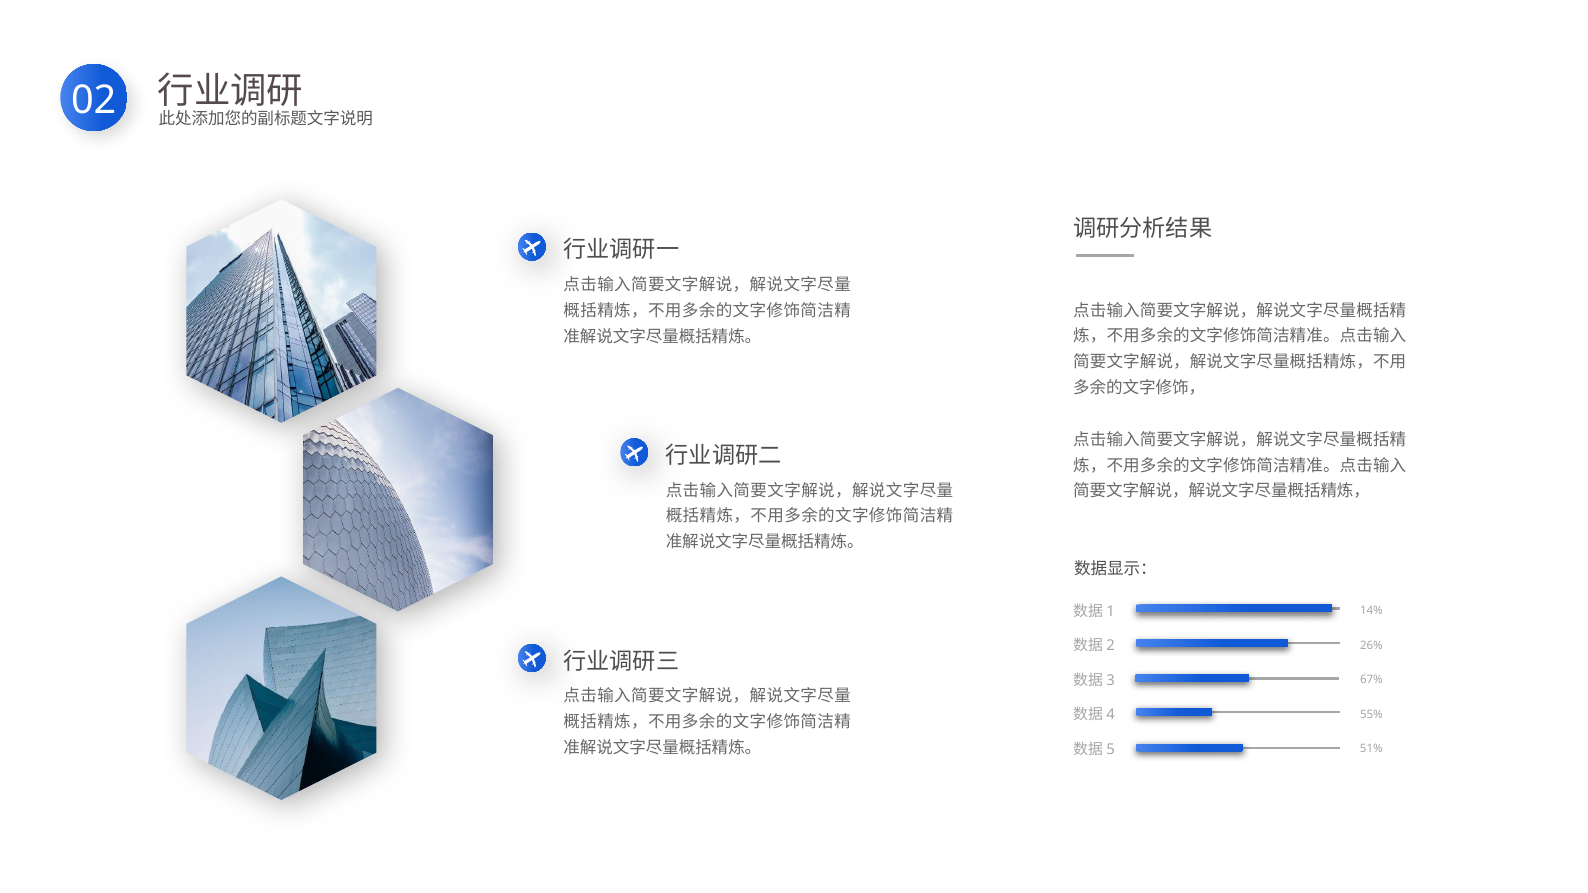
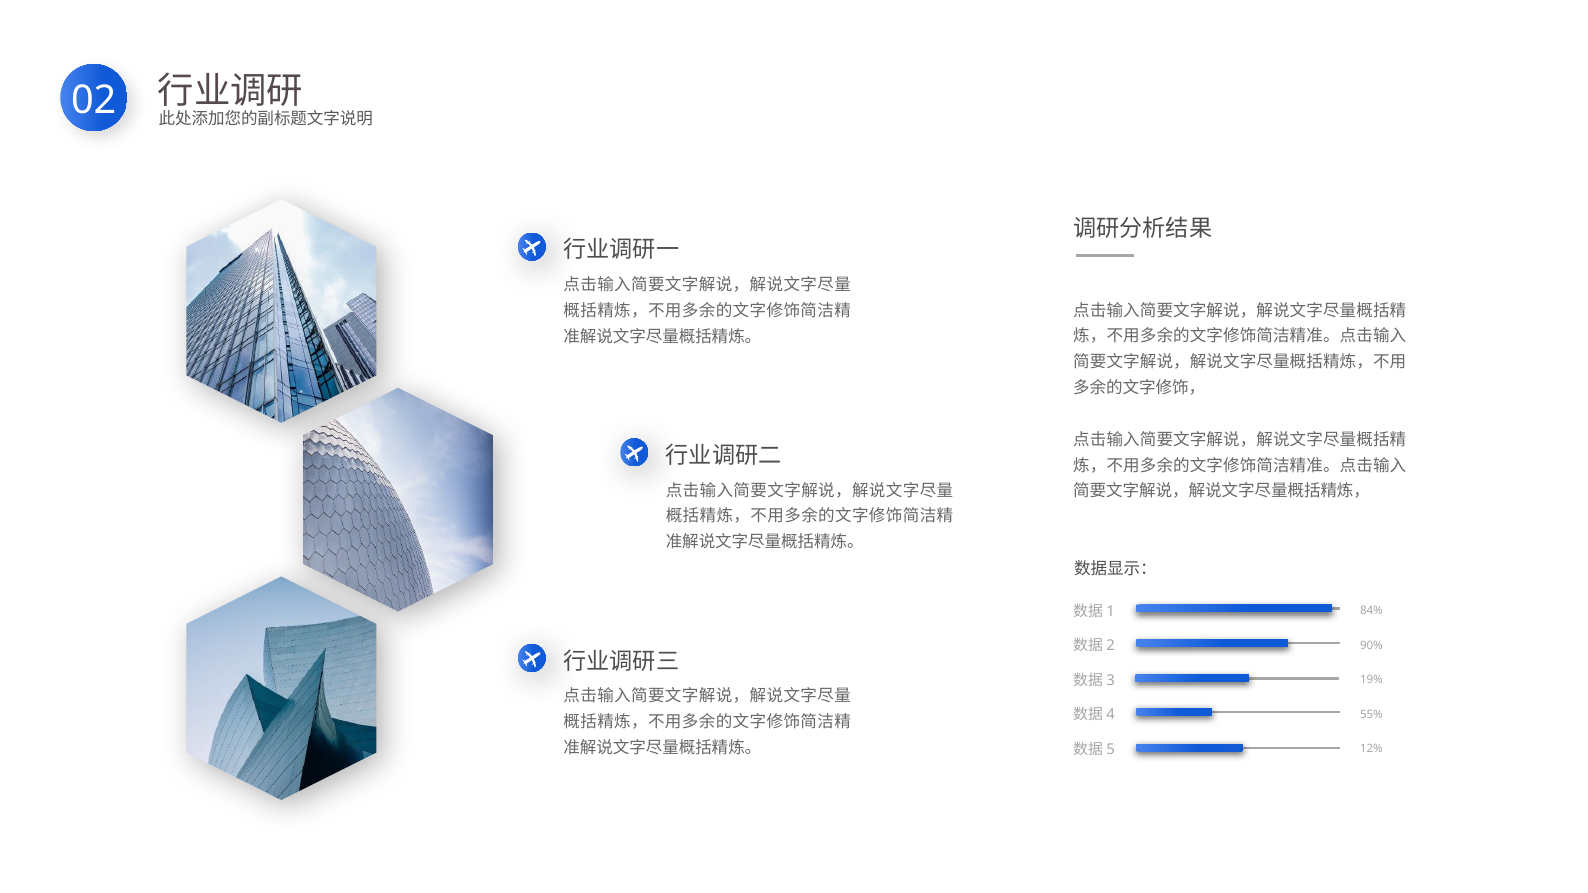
14%: 14% -> 84% (1371, 611)
26%: 26% -> 90% (1371, 646)
67%: 67% -> 19% (1371, 680)
51%: 51% -> 12% (1371, 749)
